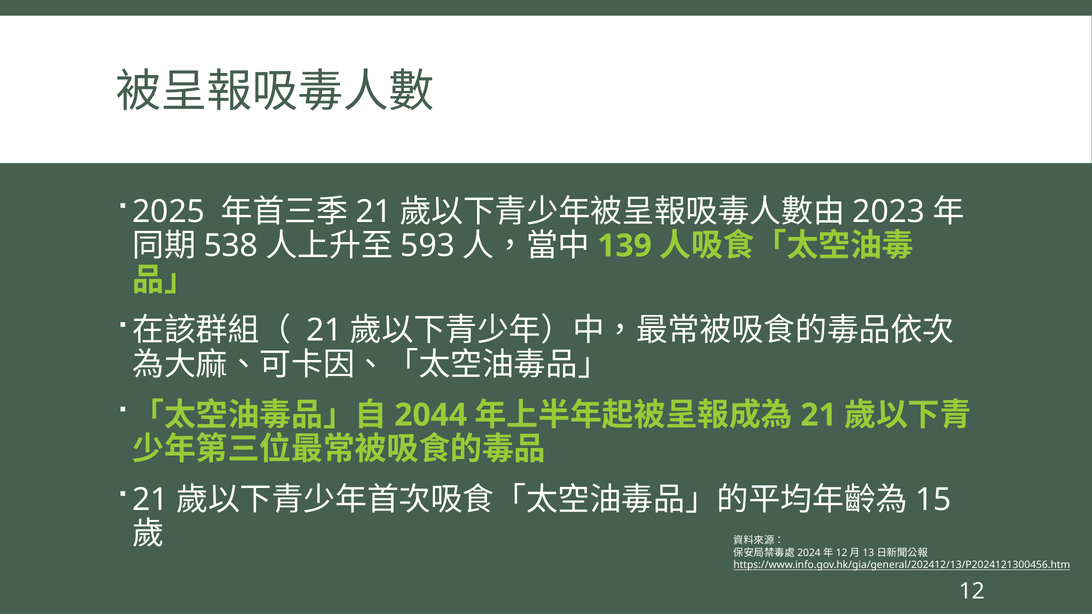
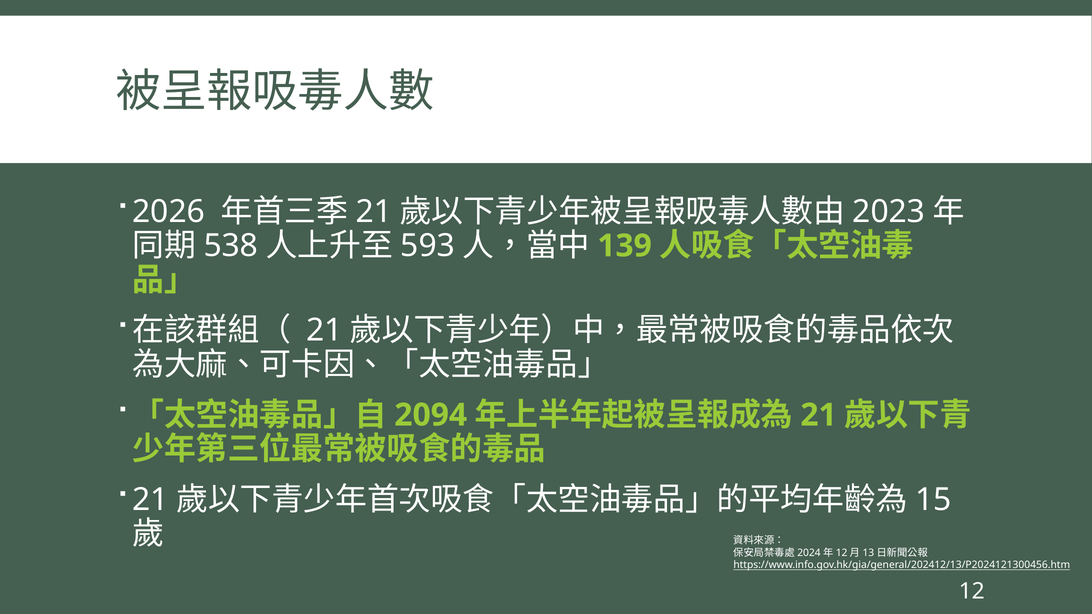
2025: 2025 -> 2026 (169, 212)
2044: 2044 -> 2094 (431, 415)
